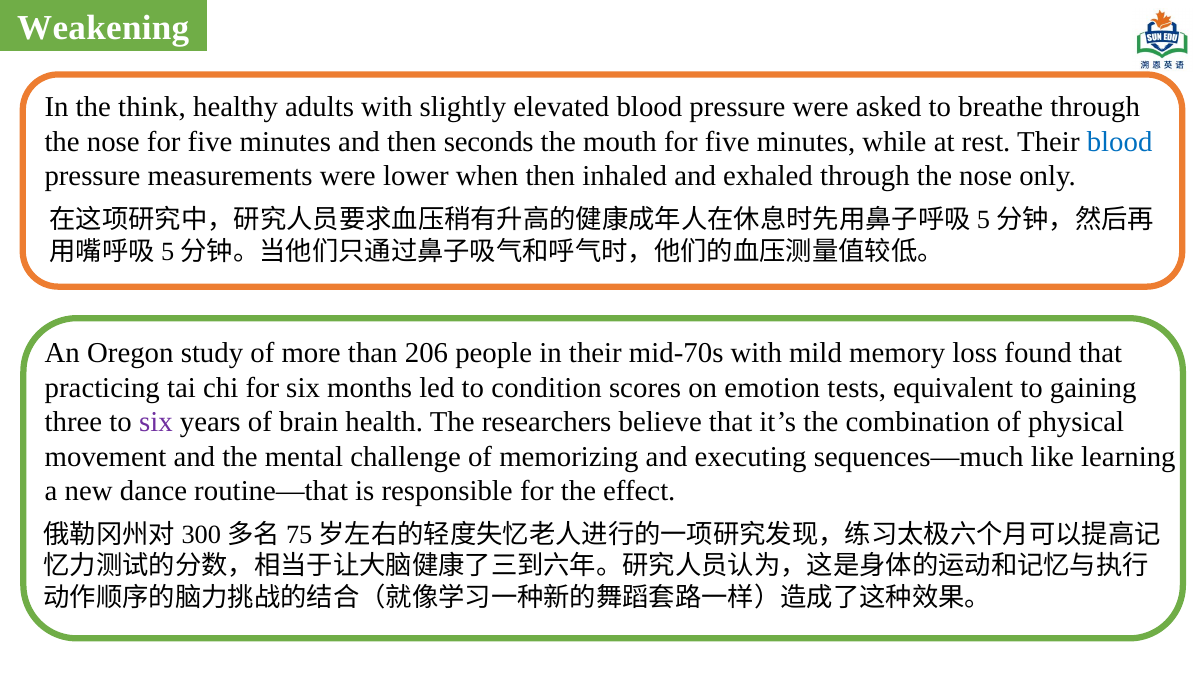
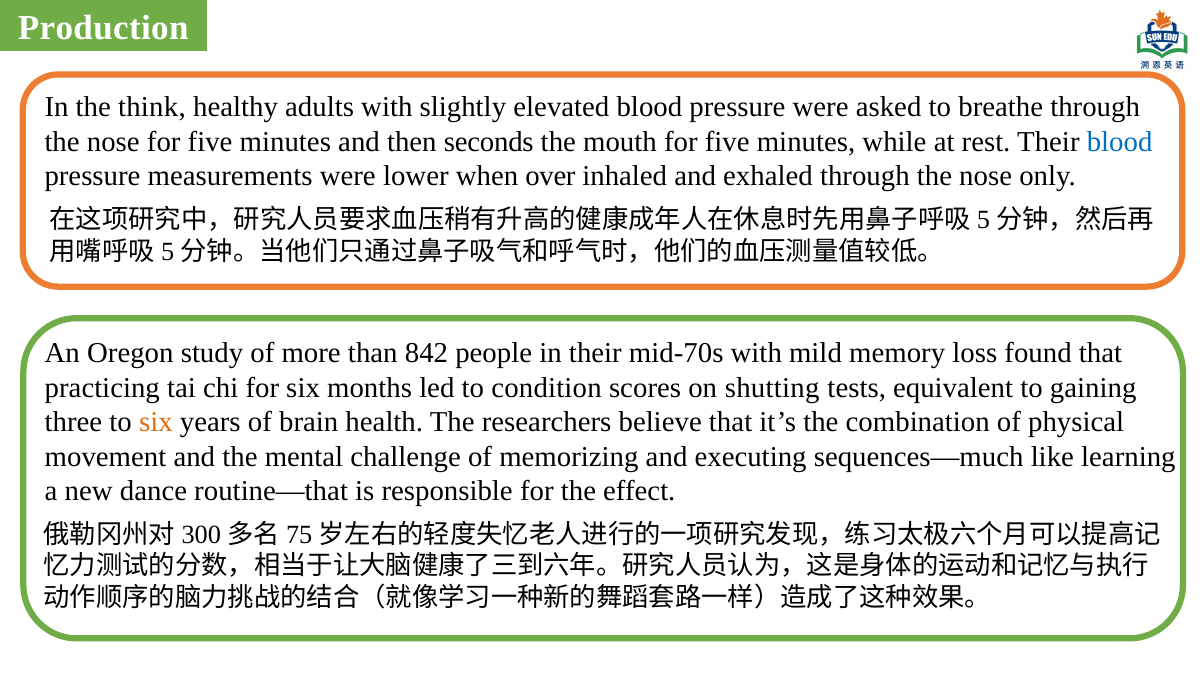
Weakening: Weakening -> Production (103, 28)
when then: then -> over (550, 177)
206: 206 -> 842 (426, 353)
emotion: emotion -> shutting (772, 388)
six colour: purple -> orange (156, 423)
